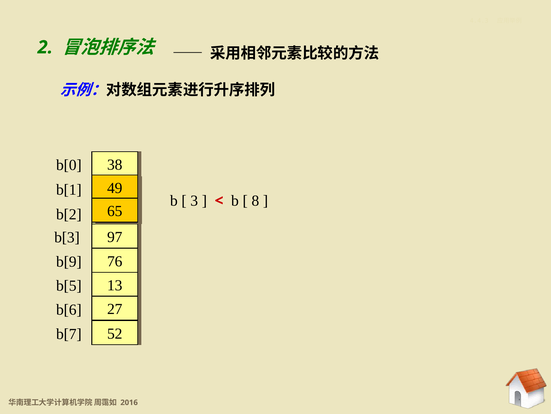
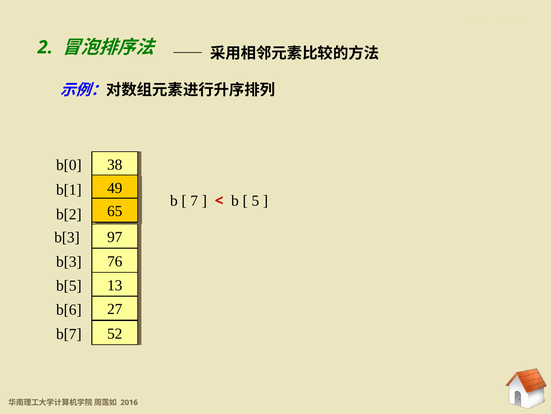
3: 3 -> 7 (194, 200)
8: 8 -> 5 (255, 200)
b[9: b[9 -> b[3 (69, 261)
